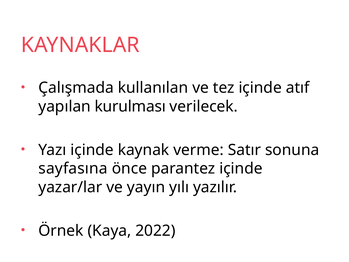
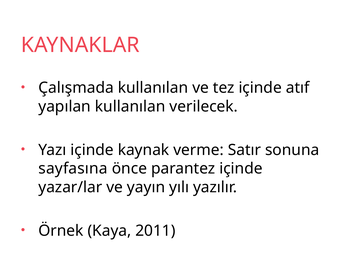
yapılan kurulması: kurulması -> kullanılan (130, 106)
2022: 2022 -> 2011 (155, 230)
